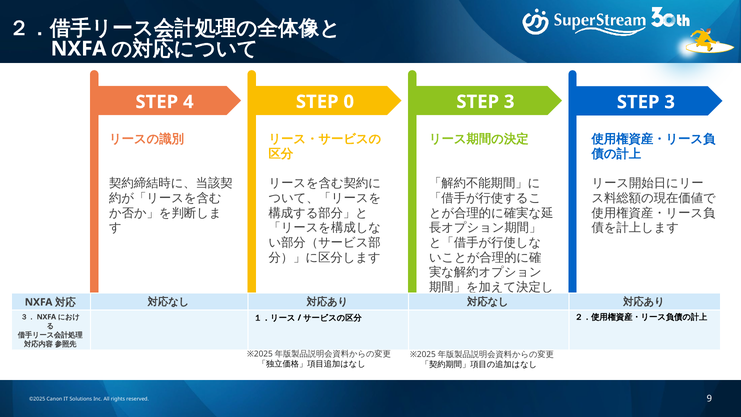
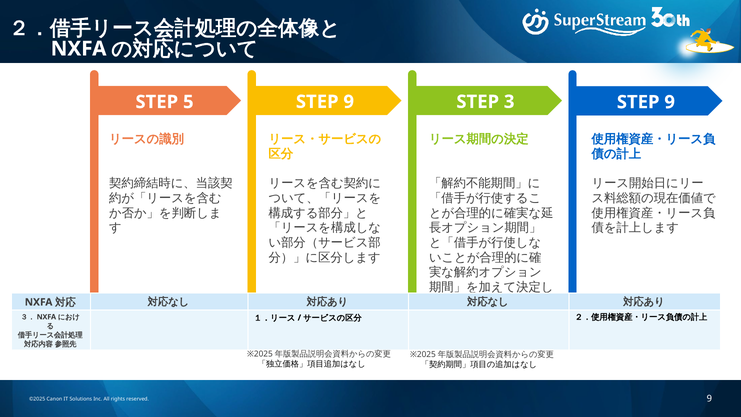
4: 4 -> 5 (188, 102)
0: 0 -> 9 (349, 102)
3 STEP 3: 3 -> 9 (670, 102)
